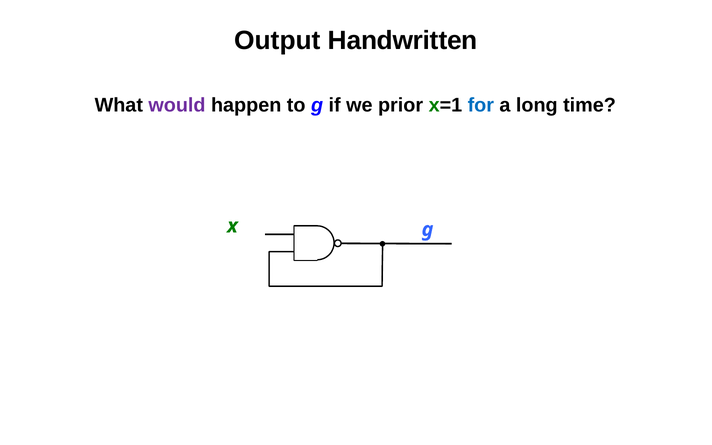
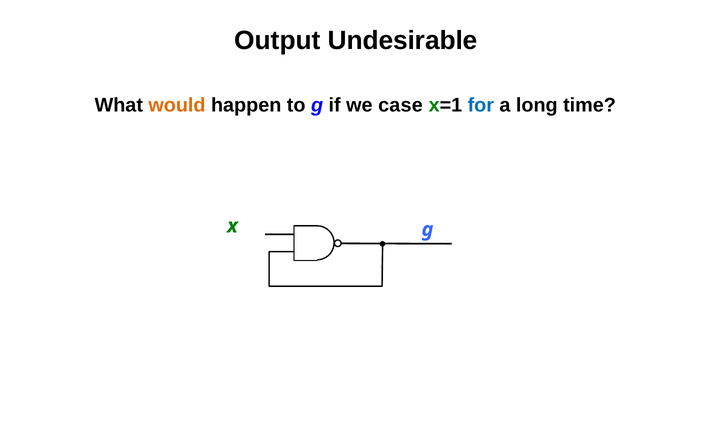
Handwritten: Handwritten -> Undesirable (403, 40)
would colour: purple -> orange (177, 105)
prior: prior -> case (400, 105)
